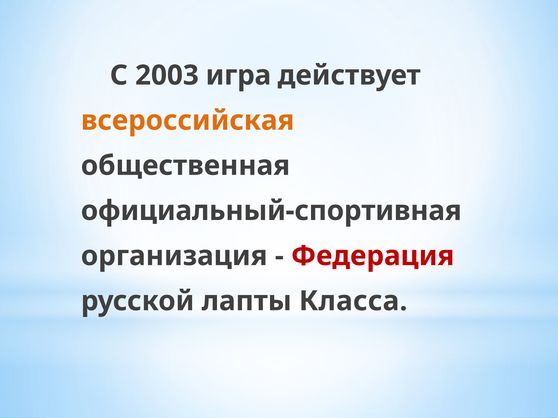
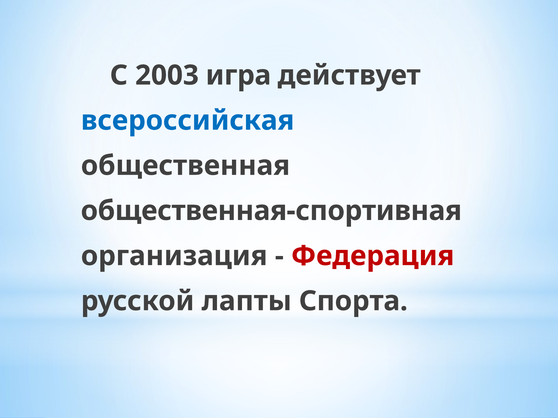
всероссийская colour: orange -> blue (188, 121)
официальный-спортивная: официальный-спортивная -> общественная-спортивная (271, 211)
Класса: Класса -> Спорта (353, 301)
